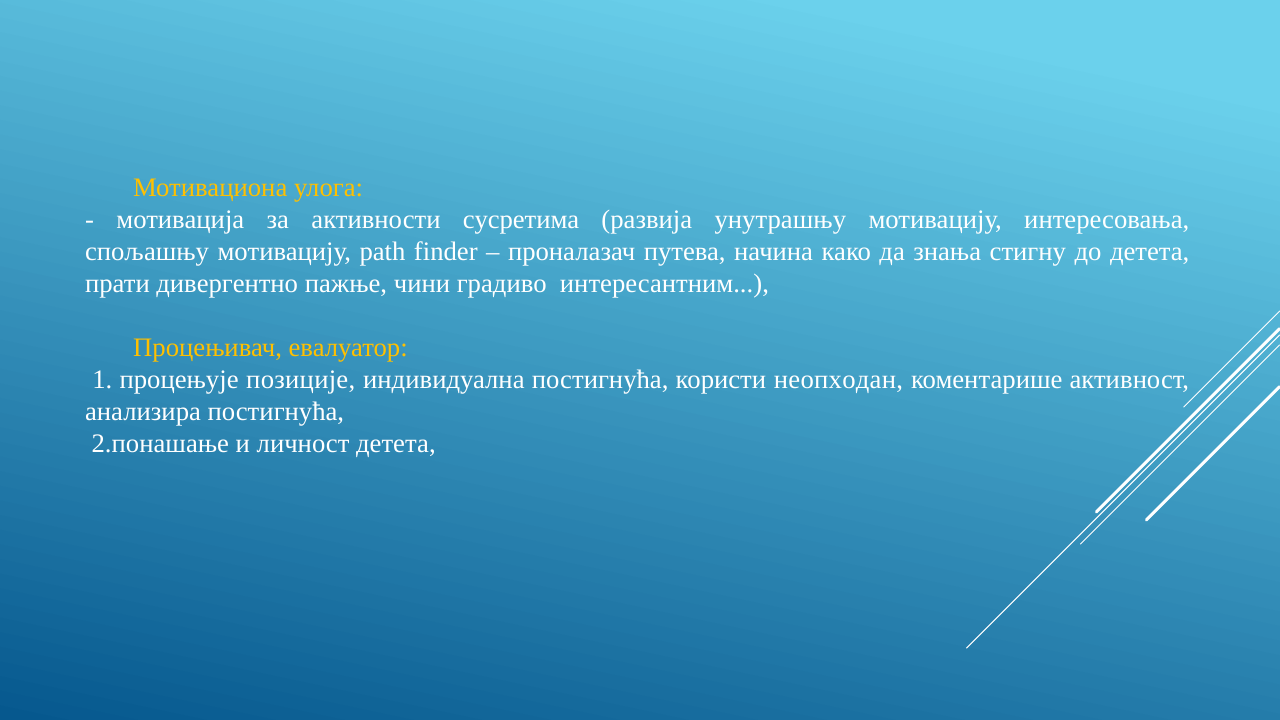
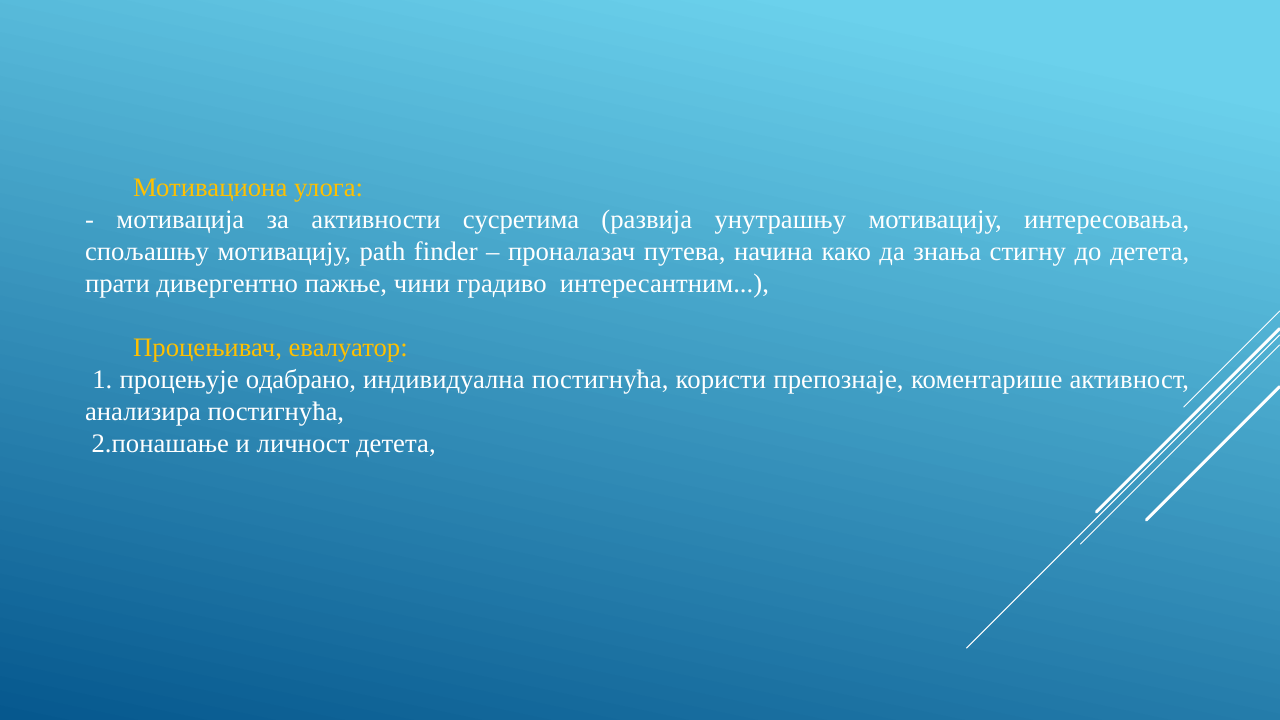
позиције: позиције -> одабрано (301, 380)
неопходан: неопходан -> препознаје (839, 380)
